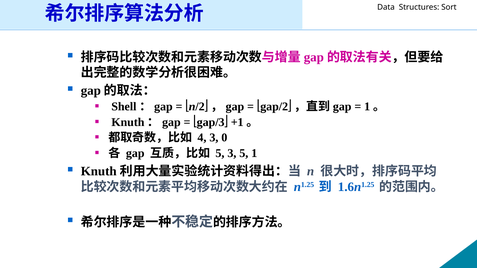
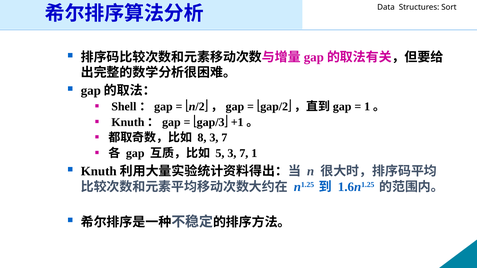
4: 4 -> 8 (202, 138)
0: 0 -> 7 (224, 138)
5 3 5: 5 -> 7 (244, 153)
